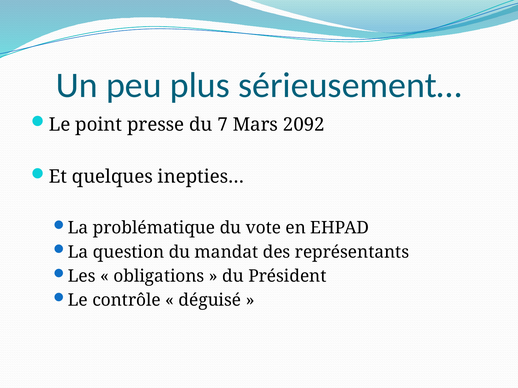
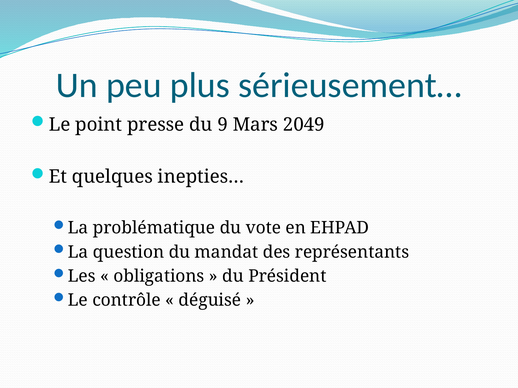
7: 7 -> 9 (223, 125)
2092: 2092 -> 2049 (304, 125)
